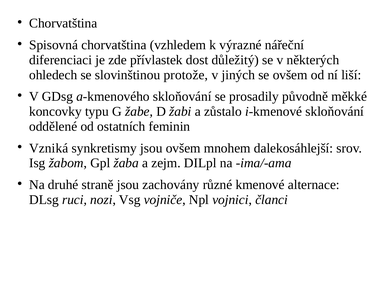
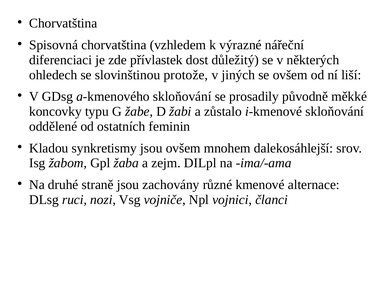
Vzniká: Vzniká -> Kladou (49, 148)
